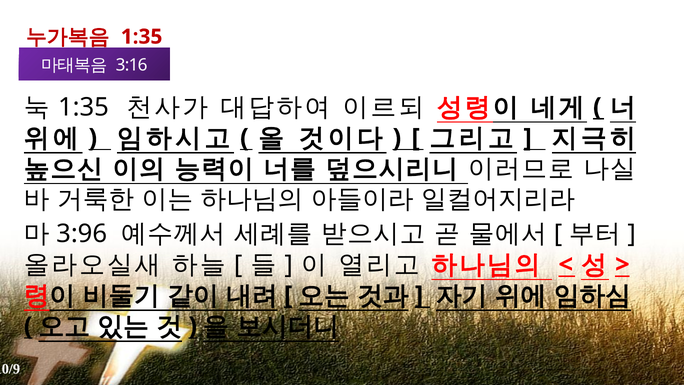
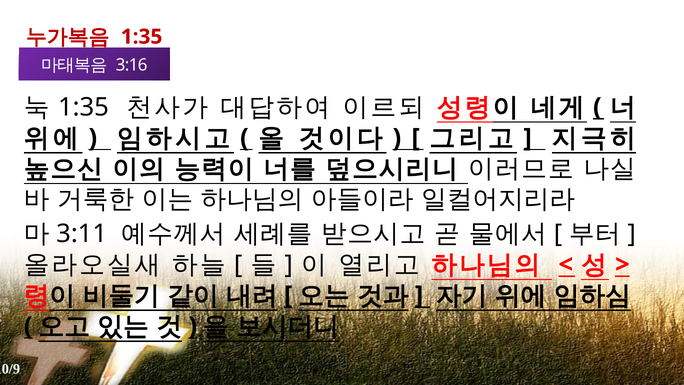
3:96: 3:96 -> 3:11 (82, 234)
